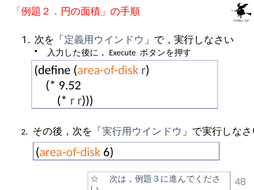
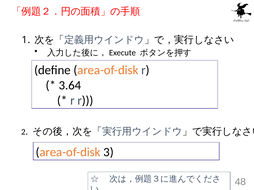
9.52: 9.52 -> 3.64 (70, 85)
6: 6 -> 3 (109, 152)
